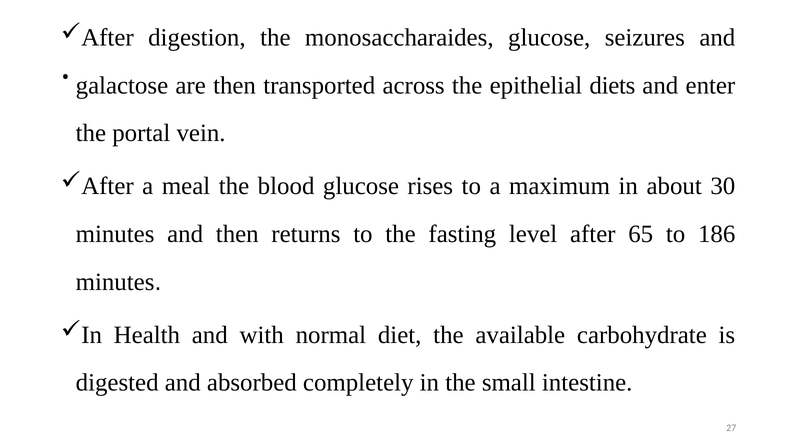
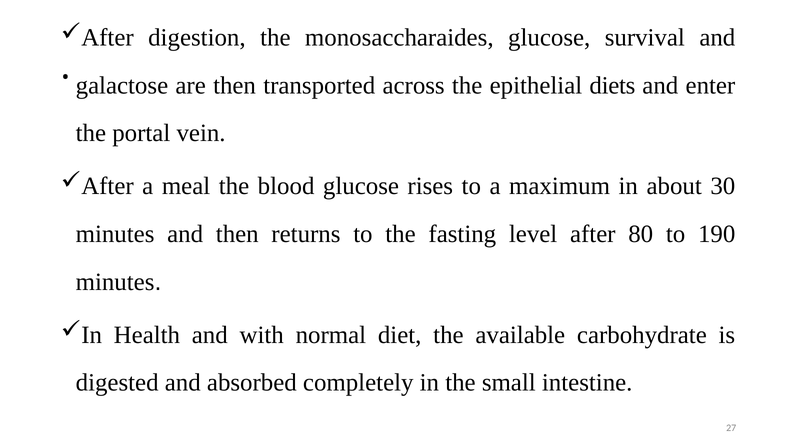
seizures: seizures -> survival (645, 38)
65: 65 -> 80 (641, 234)
186: 186 -> 190 (717, 234)
